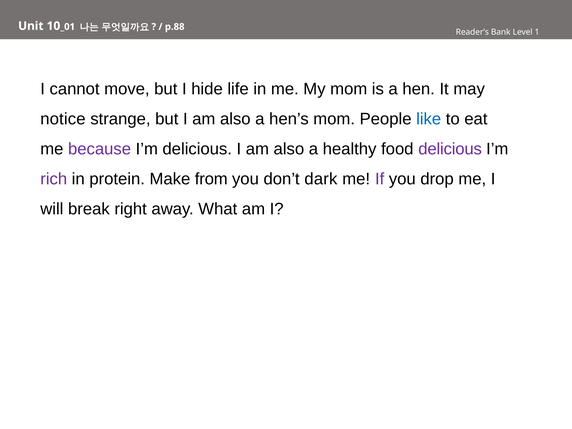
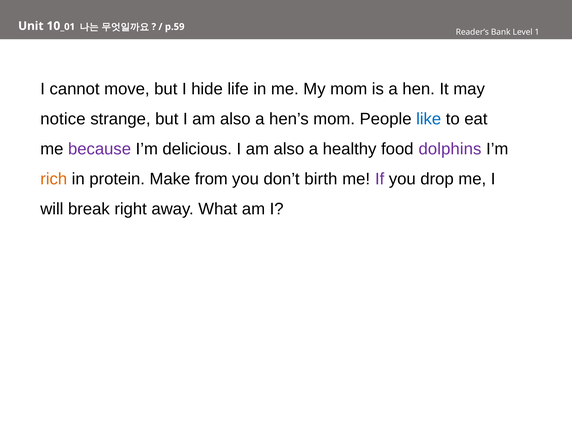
p.88: p.88 -> p.59 (175, 27)
food delicious: delicious -> dolphins (450, 149)
rich colour: purple -> orange (54, 179)
dark: dark -> birth (321, 179)
